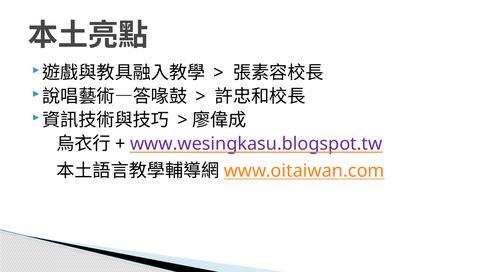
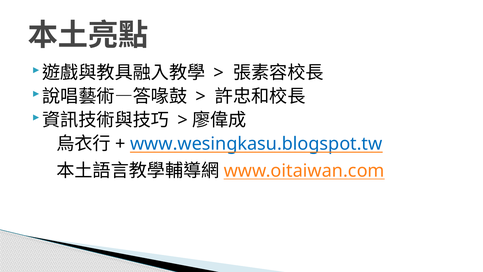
www.wesingkasu.blogspot.tw colour: purple -> blue (256, 144)
